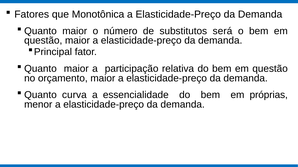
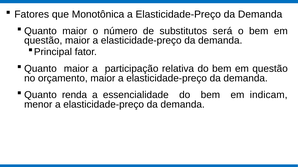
curva: curva -> renda (74, 95)
próprias: próprias -> indicam (269, 95)
